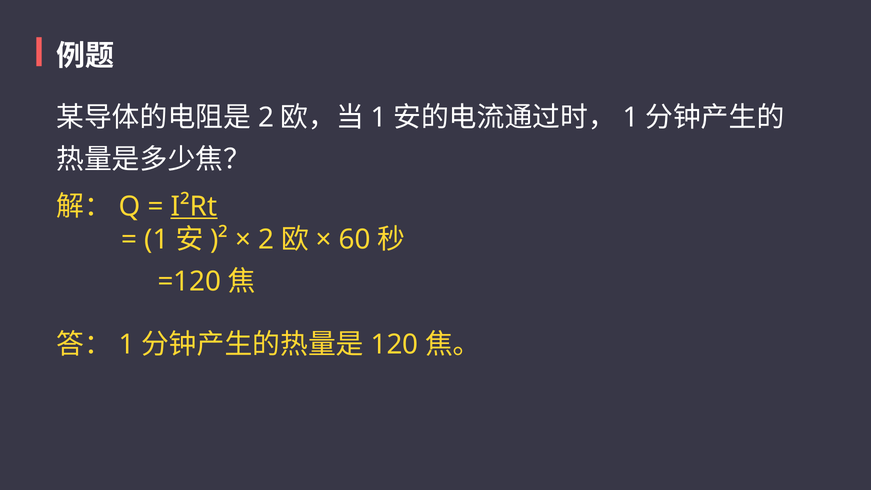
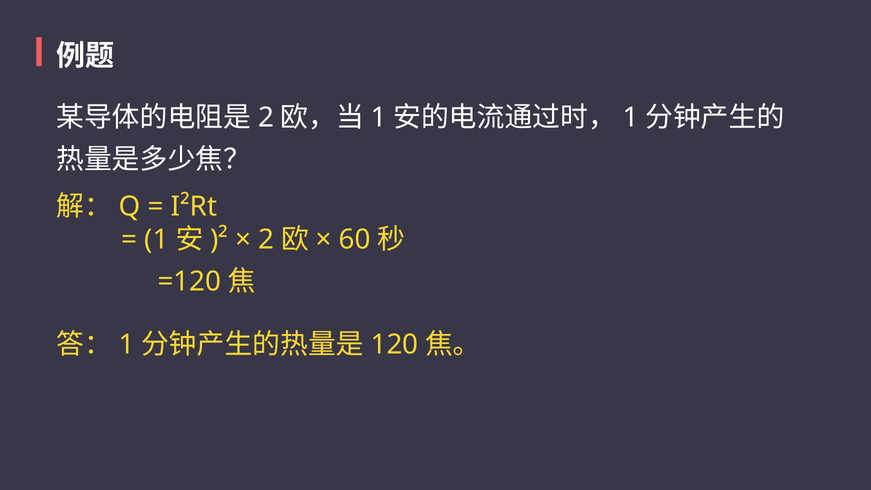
I²Rt underline: present -> none (194, 206)
